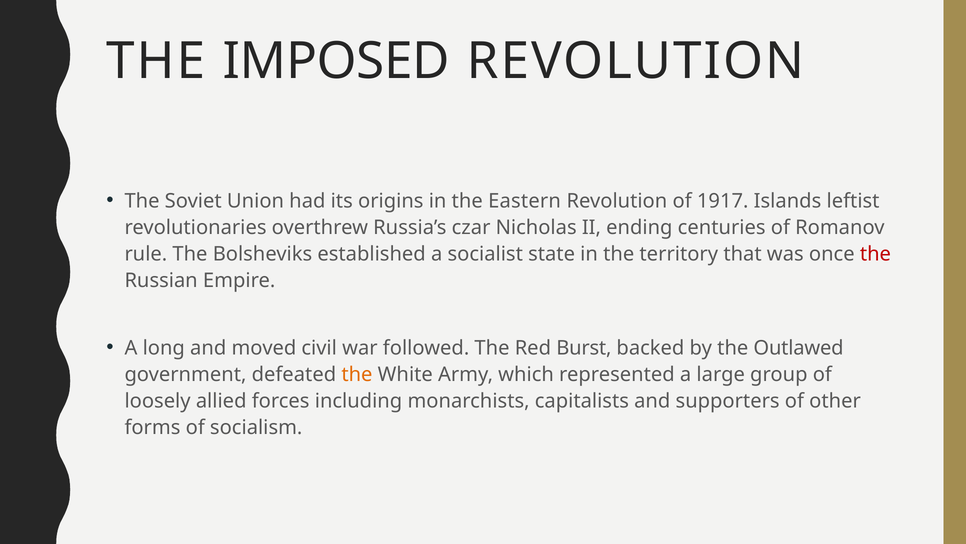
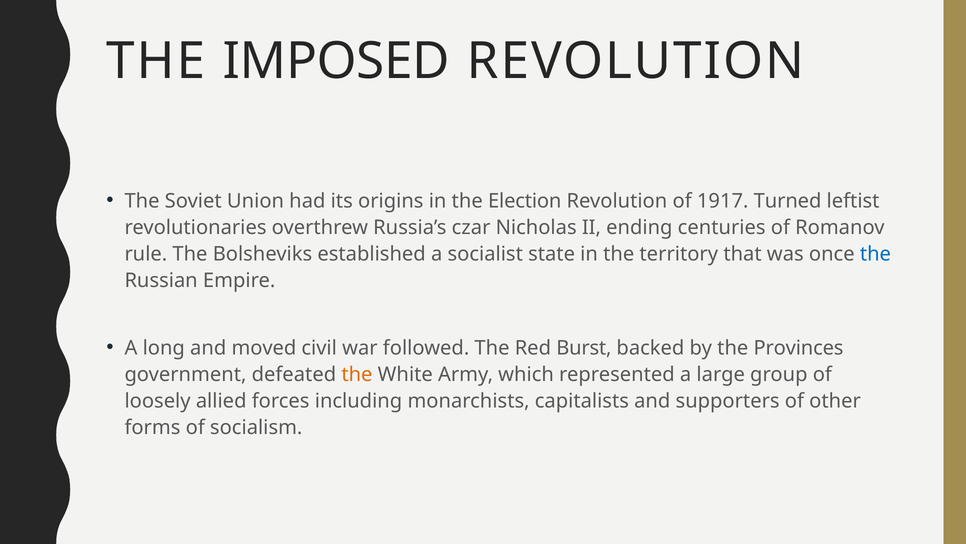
Eastern: Eastern -> Election (525, 201)
Islands: Islands -> Turned (788, 201)
the colour: red -> blue (875, 254)
Outlawed: Outlawed -> Provinces (799, 348)
